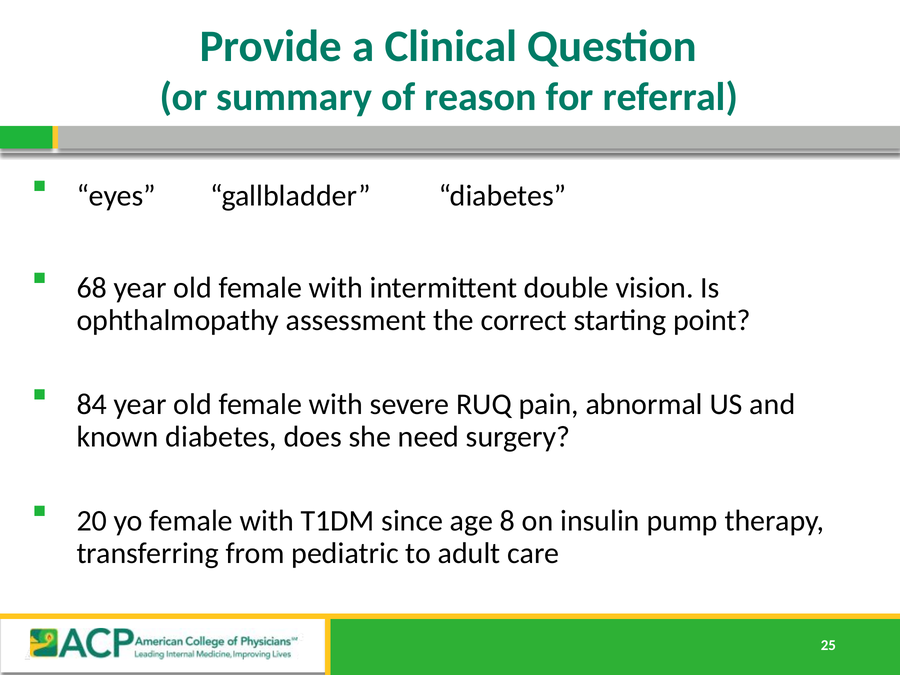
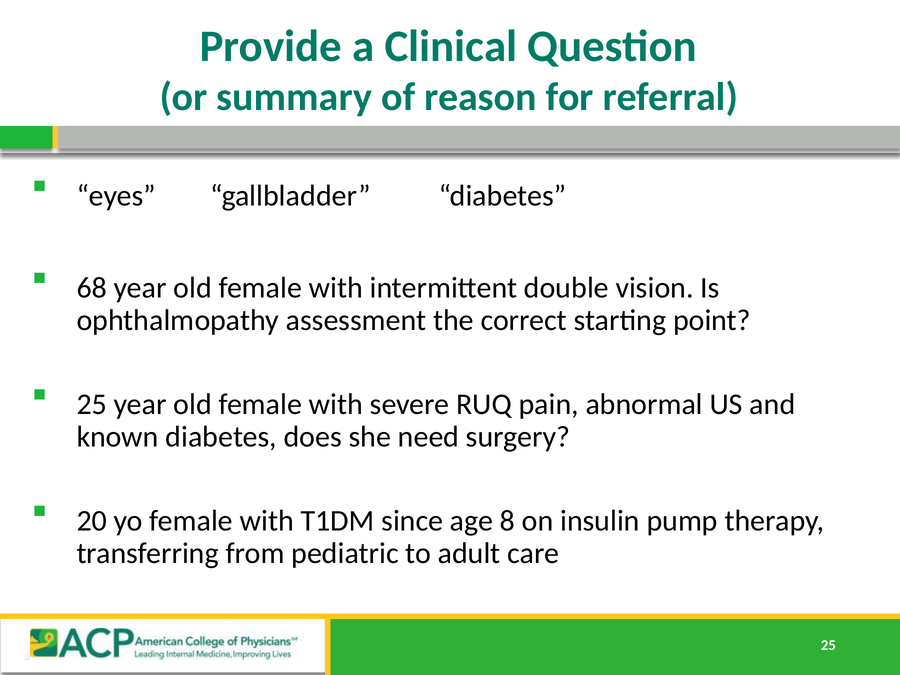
84: 84 -> 25 (92, 404)
